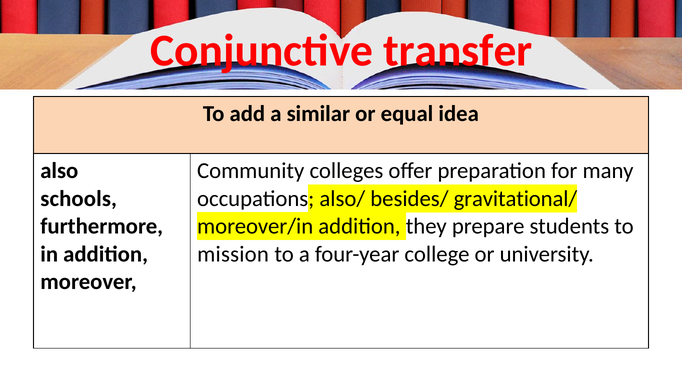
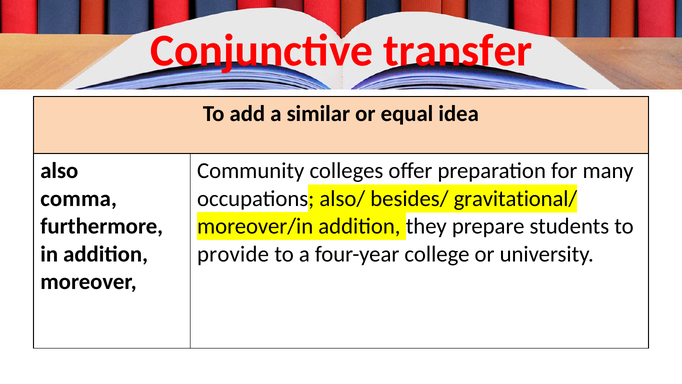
schools: schools -> comma (79, 198)
mission: mission -> provide (233, 254)
